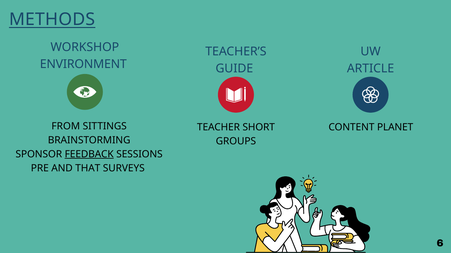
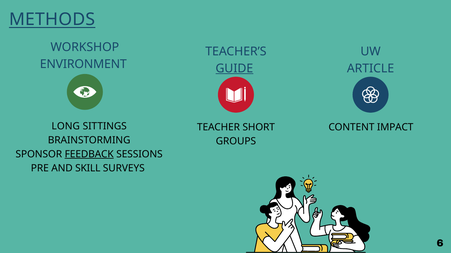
GUIDE underline: none -> present (234, 69)
FROM: FROM -> LONG (66, 127)
PLANET: PLANET -> IMPACT (395, 128)
THAT: THAT -> SKILL (88, 169)
